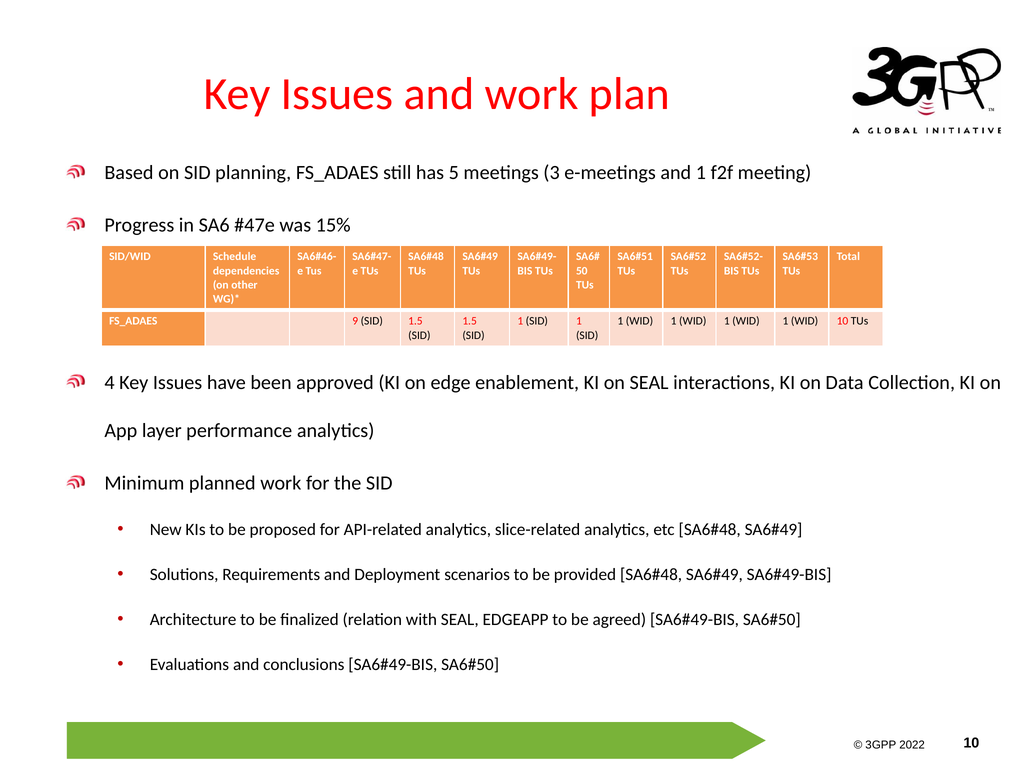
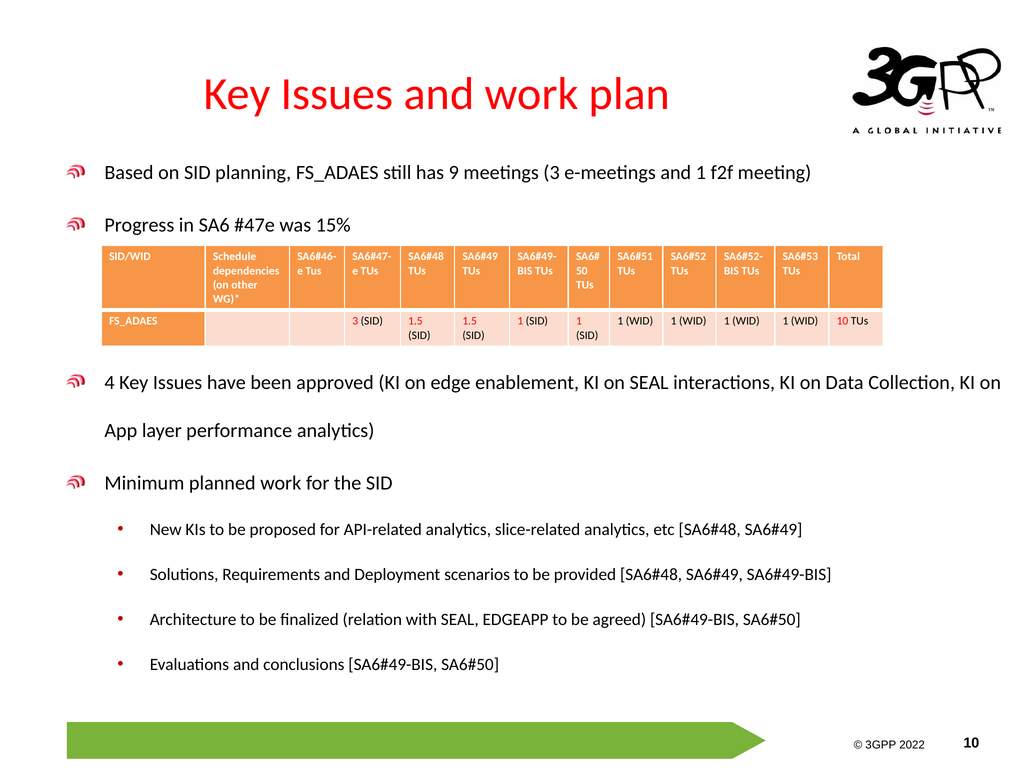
5: 5 -> 9 (454, 173)
FS_ADAES 9: 9 -> 3 (355, 321)
